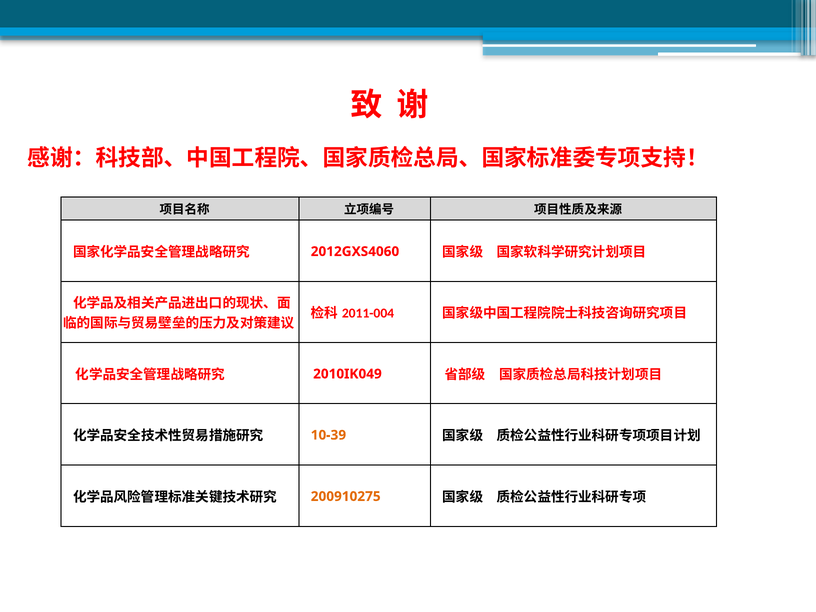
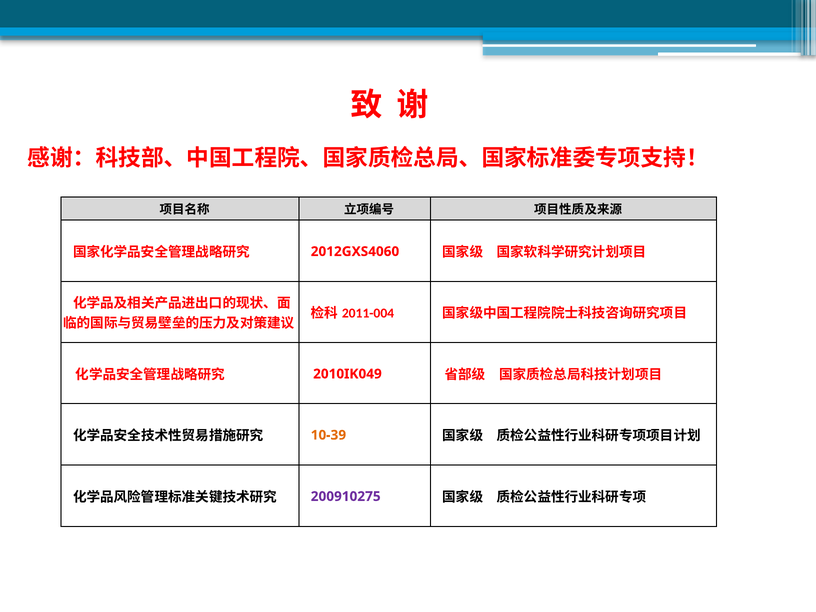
200910275 colour: orange -> purple (346, 496)
